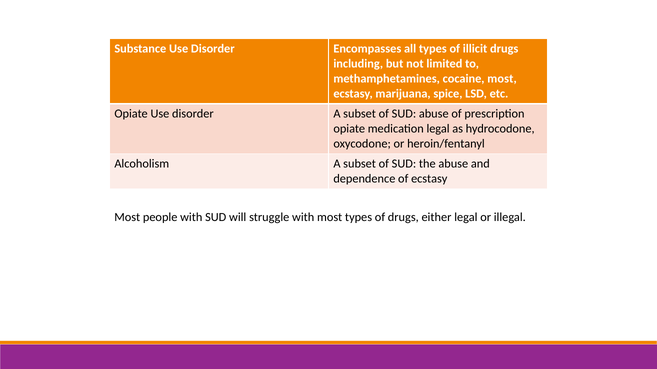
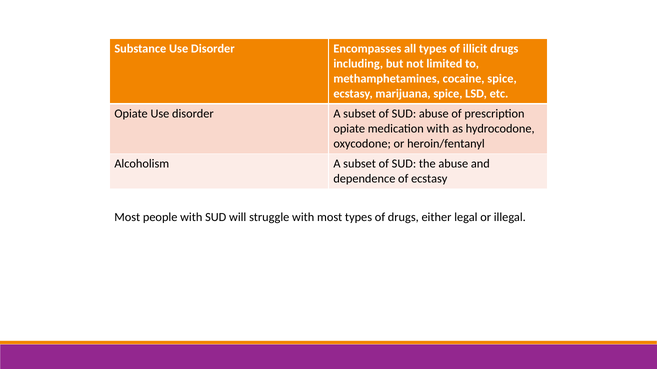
cocaine most: most -> spice (502, 79)
medication legal: legal -> with (438, 129)
